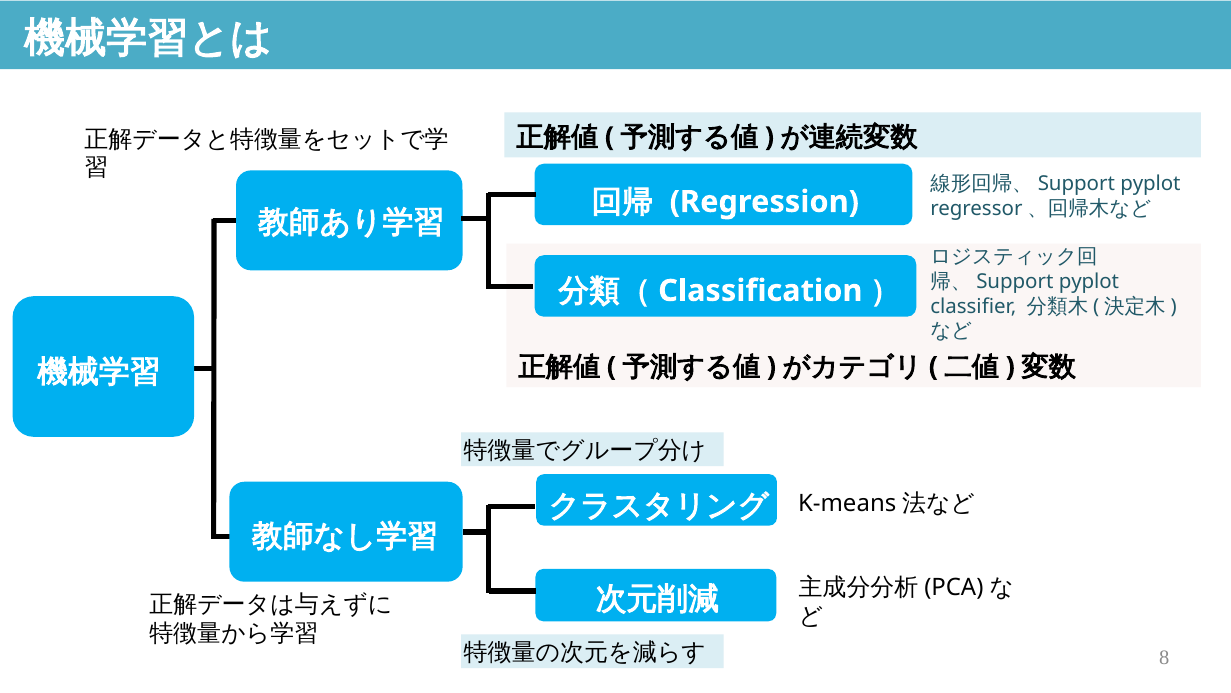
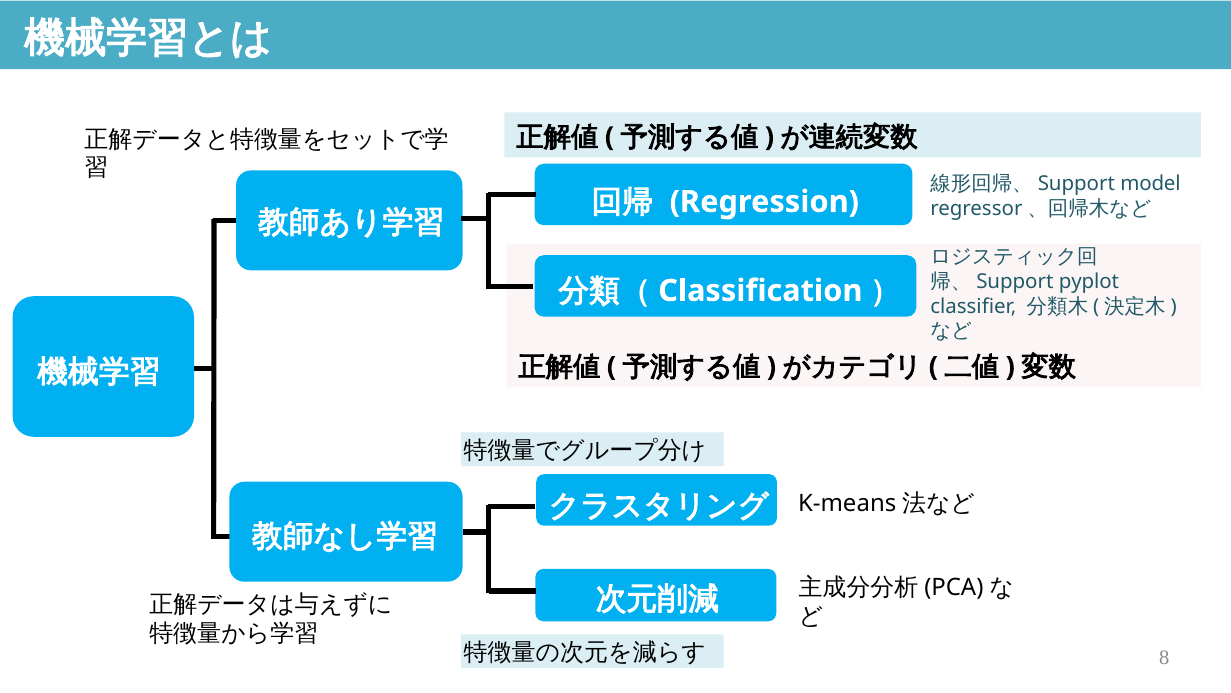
pyplot: pyplot -> model (1150, 183)
